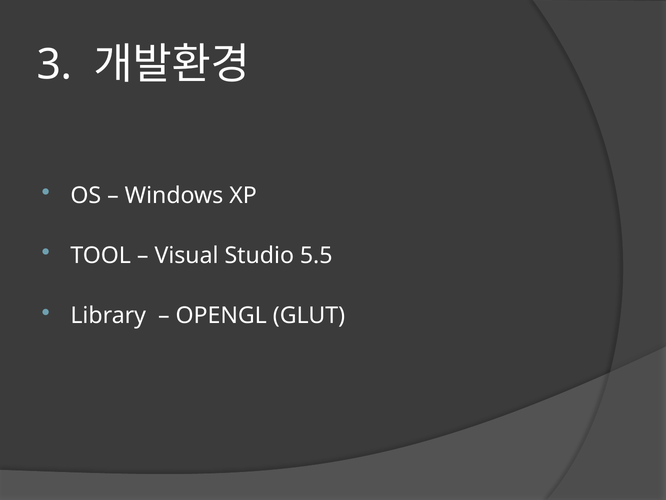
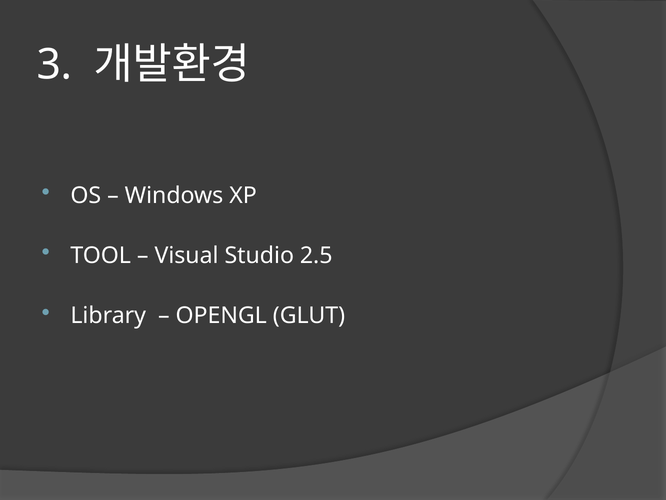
5.5: 5.5 -> 2.5 (316, 255)
